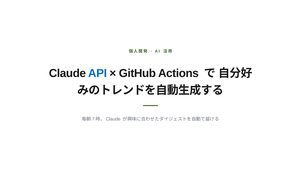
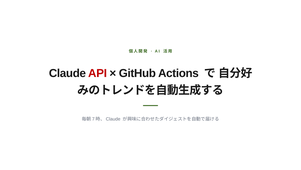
API colour: blue -> red (98, 73)
